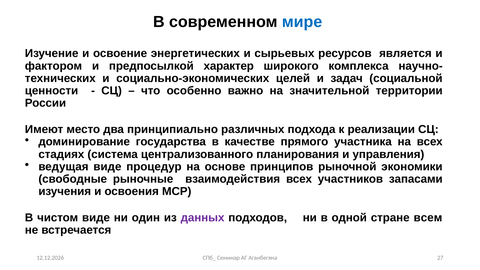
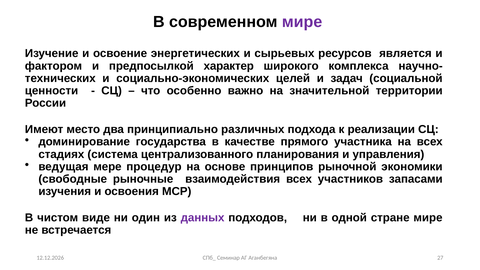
мире colour: blue -> purple (302, 22)
ведущая виде: виде -> мере (107, 167)
стране всем: всем -> мире (428, 218)
